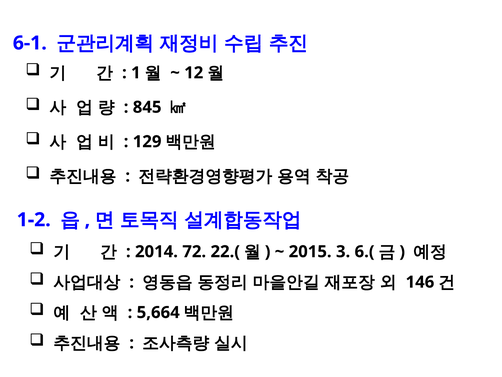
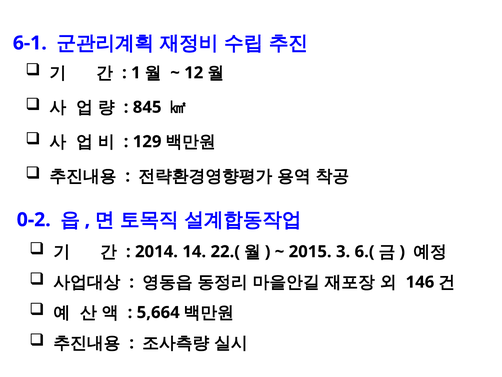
1-2: 1-2 -> 0-2 (34, 219)
72: 72 -> 14 (194, 251)
